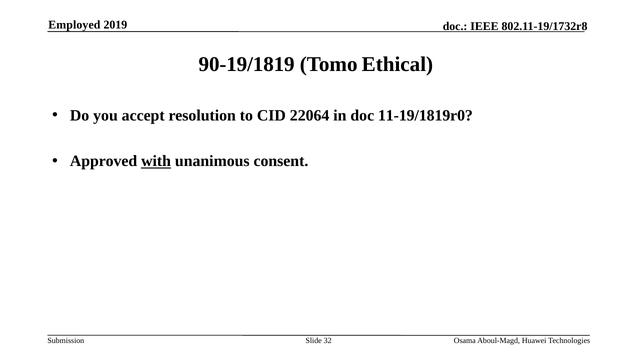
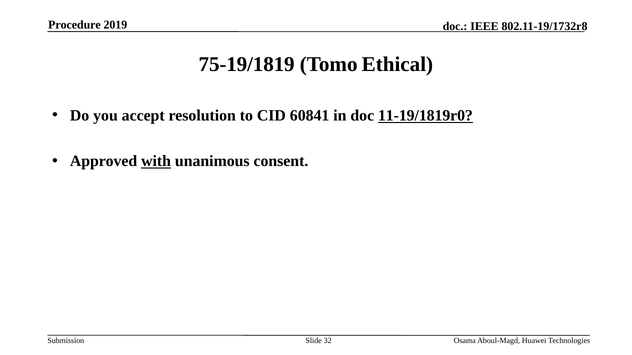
Employed: Employed -> Procedure (74, 25)
90-19/1819: 90-19/1819 -> 75-19/1819 (247, 65)
22064: 22064 -> 60841 (310, 116)
11-19/1819r0 underline: none -> present (425, 116)
